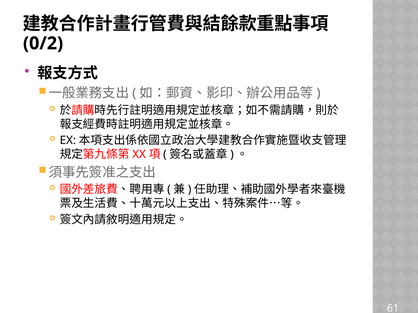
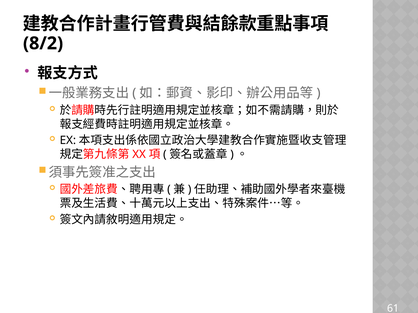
0/2: 0/2 -> 8/2 (43, 43)
